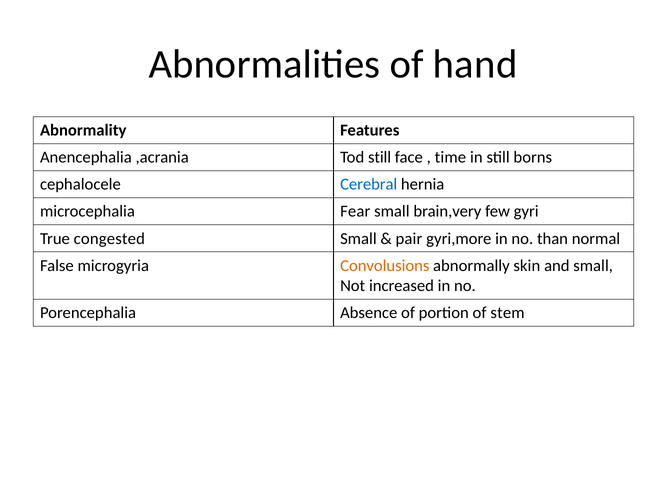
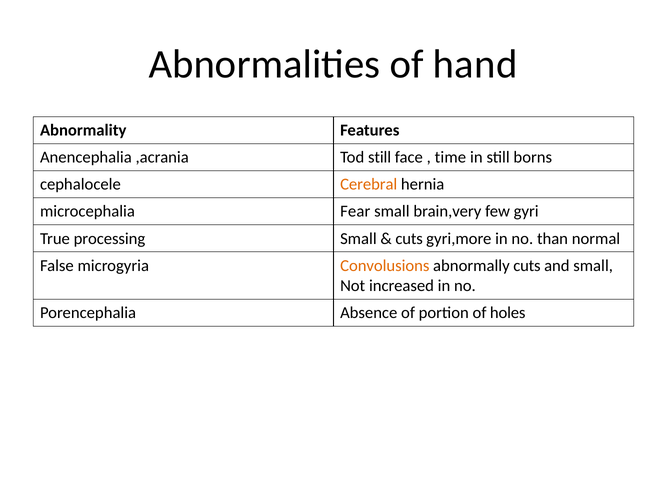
Cerebral colour: blue -> orange (369, 185)
congested: congested -> processing (109, 239)
pair: pair -> cuts (409, 239)
abnormally skin: skin -> cuts (527, 266)
stem: stem -> holes (508, 313)
